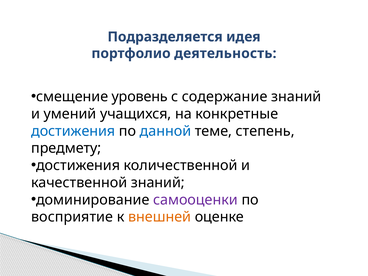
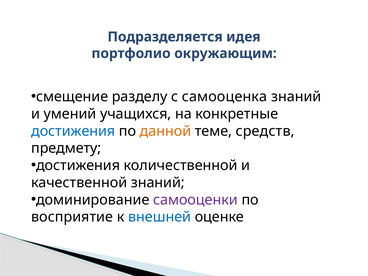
деятельность: деятельность -> окружающим (225, 53)
уровень: уровень -> разделу (140, 97)
содержание: содержание -> самооценка (225, 97)
данной colour: blue -> orange (165, 131)
степень: степень -> средств (265, 131)
внешней colour: orange -> blue (160, 217)
